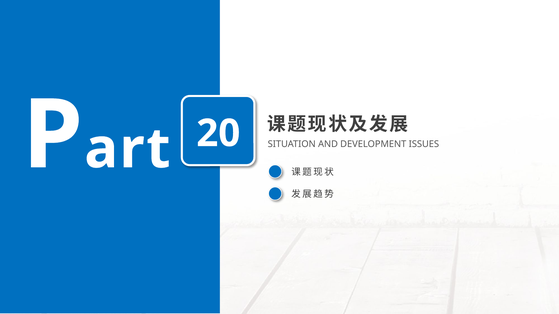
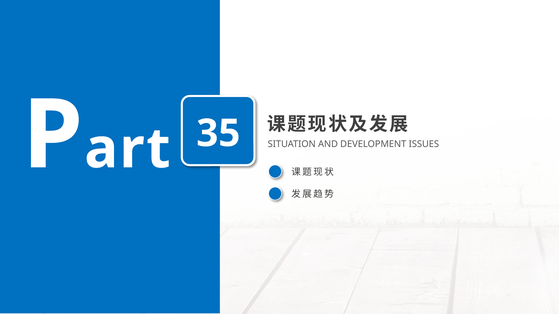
20: 20 -> 35 (218, 134)
